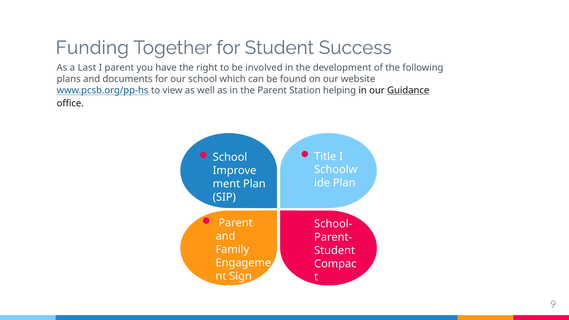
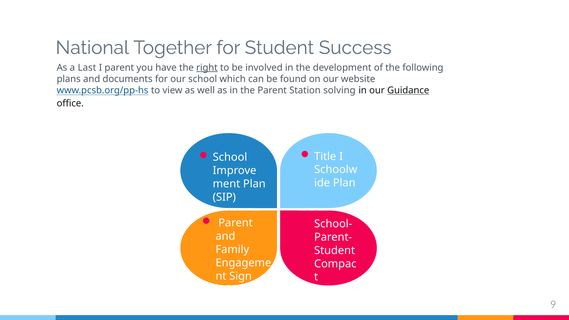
Funding: Funding -> National (92, 48)
right underline: none -> present (207, 68)
helping: helping -> solving (339, 90)
